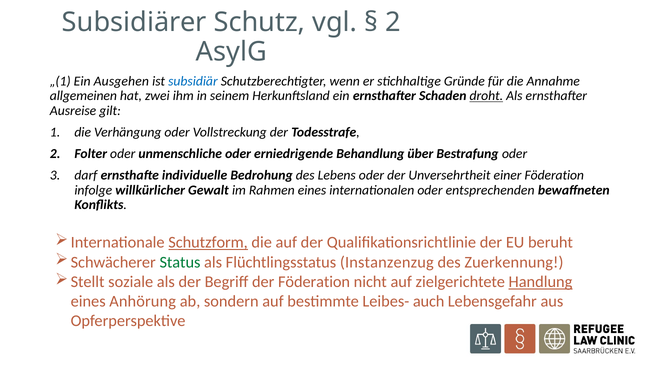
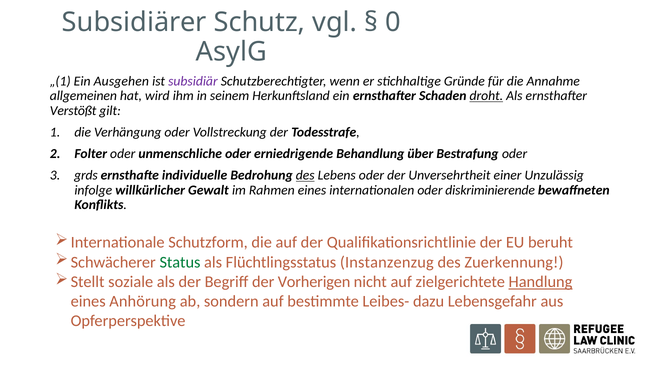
2: 2 -> 0 (393, 22)
subsidiär colour: blue -> purple (193, 81)
zwei: zwei -> wird (157, 96)
Ausreise: Ausreise -> Verstößt (73, 111)
darf: darf -> grds (86, 175)
des underline: none -> present (305, 175)
einer Föderation: Föderation -> Unzulässig (554, 175)
entsprechenden: entsprechenden -> diskriminierende (490, 190)
Schutzform underline: present -> none (208, 242)
der Föderation: Föderation -> Vorherigen (314, 282)
auch: auch -> dazu (429, 301)
